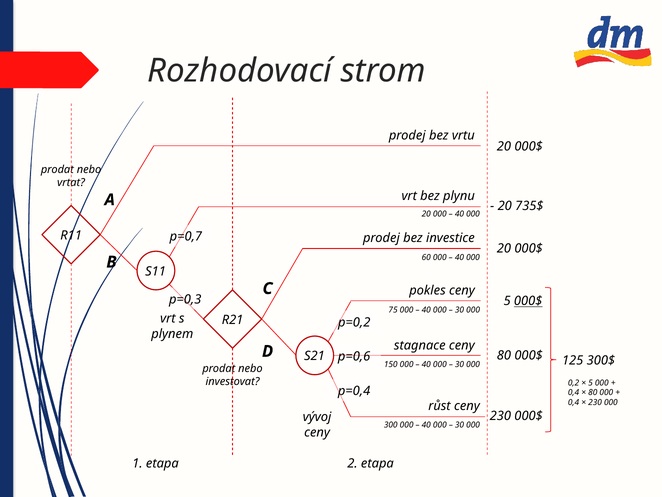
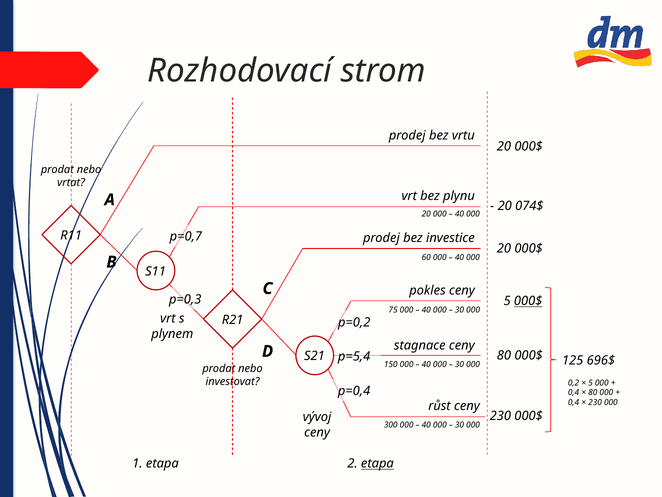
735$: 735$ -> 074$ (529, 206)
300$: 300$ -> 696$ (601, 360)
p=0,6: p=0,6 -> p=5,4 (354, 356)
etapa underline: none -> present (377, 463)
